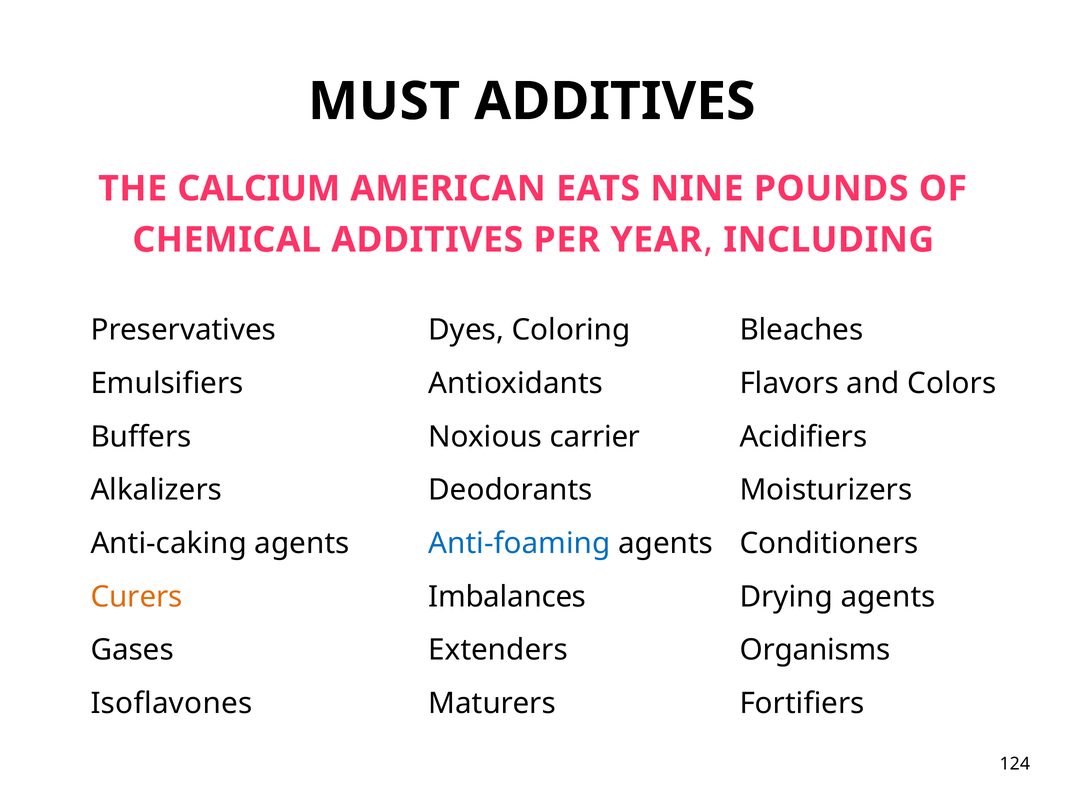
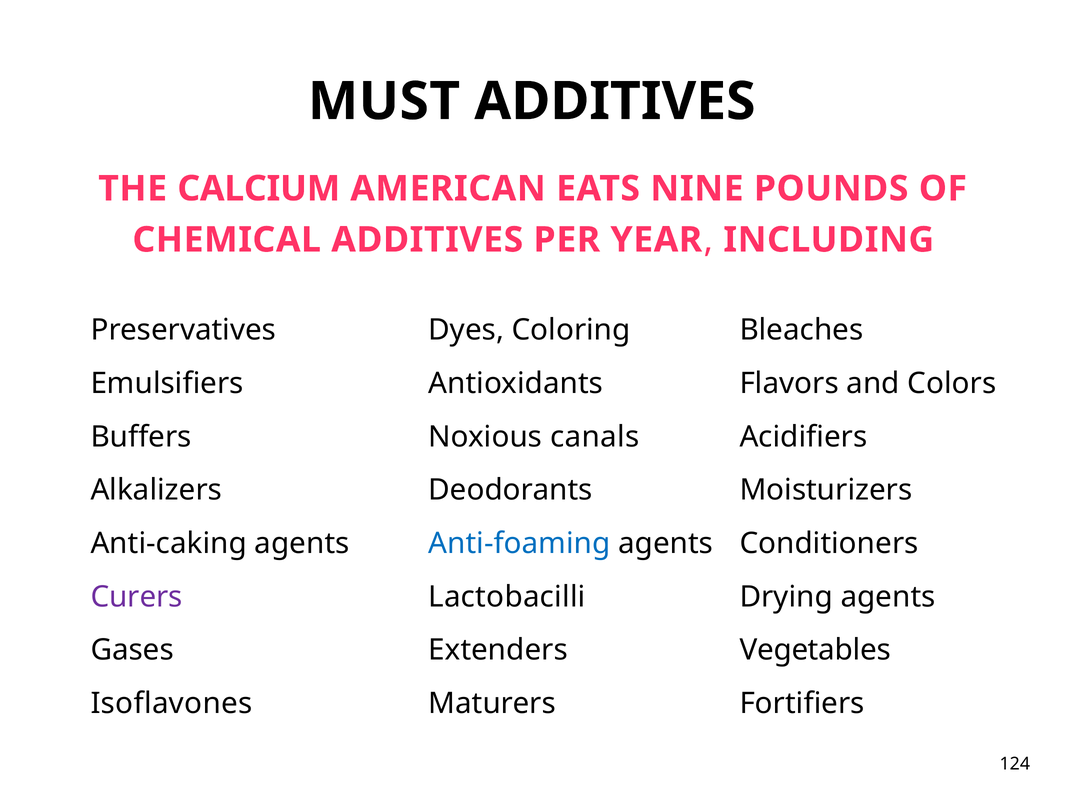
carrier: carrier -> canals (595, 437)
Curers colour: orange -> purple (137, 597)
Imbalances: Imbalances -> Lactobacilli (507, 597)
Organisms: Organisms -> Vegetables (815, 650)
